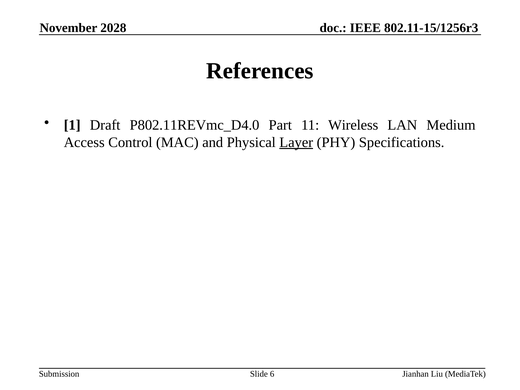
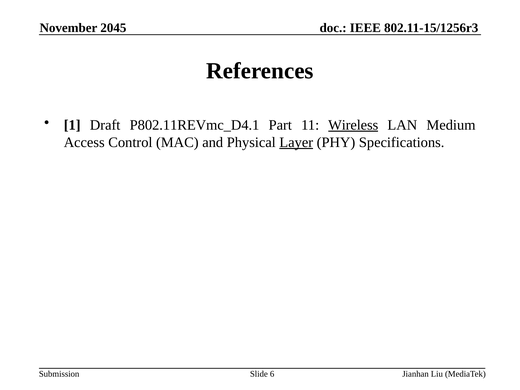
2028: 2028 -> 2045 (113, 28)
P802.11REVmc_D4.0: P802.11REVmc_D4.0 -> P802.11REVmc_D4.1 (195, 125)
Wireless underline: none -> present (353, 125)
